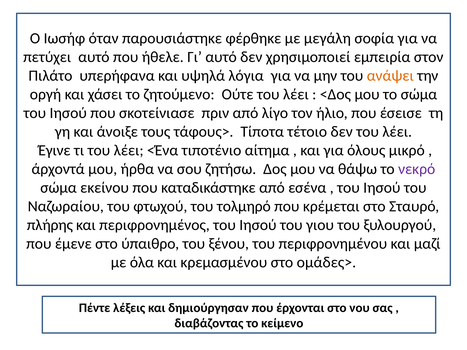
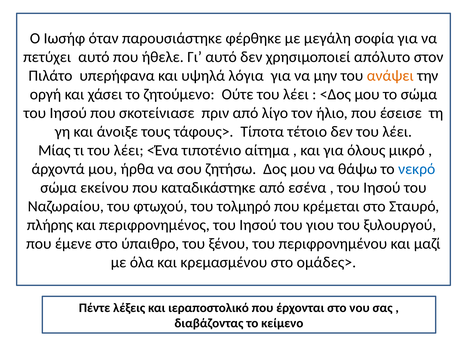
εμπειρία: εμπειρία -> απόλυτο (382, 57)
Έγινε: Έγινε -> Μίας (54, 150)
νεκρό colour: purple -> blue (417, 169)
δημιούργησαν: δημιούργησαν -> ιεραποστολικό (209, 308)
